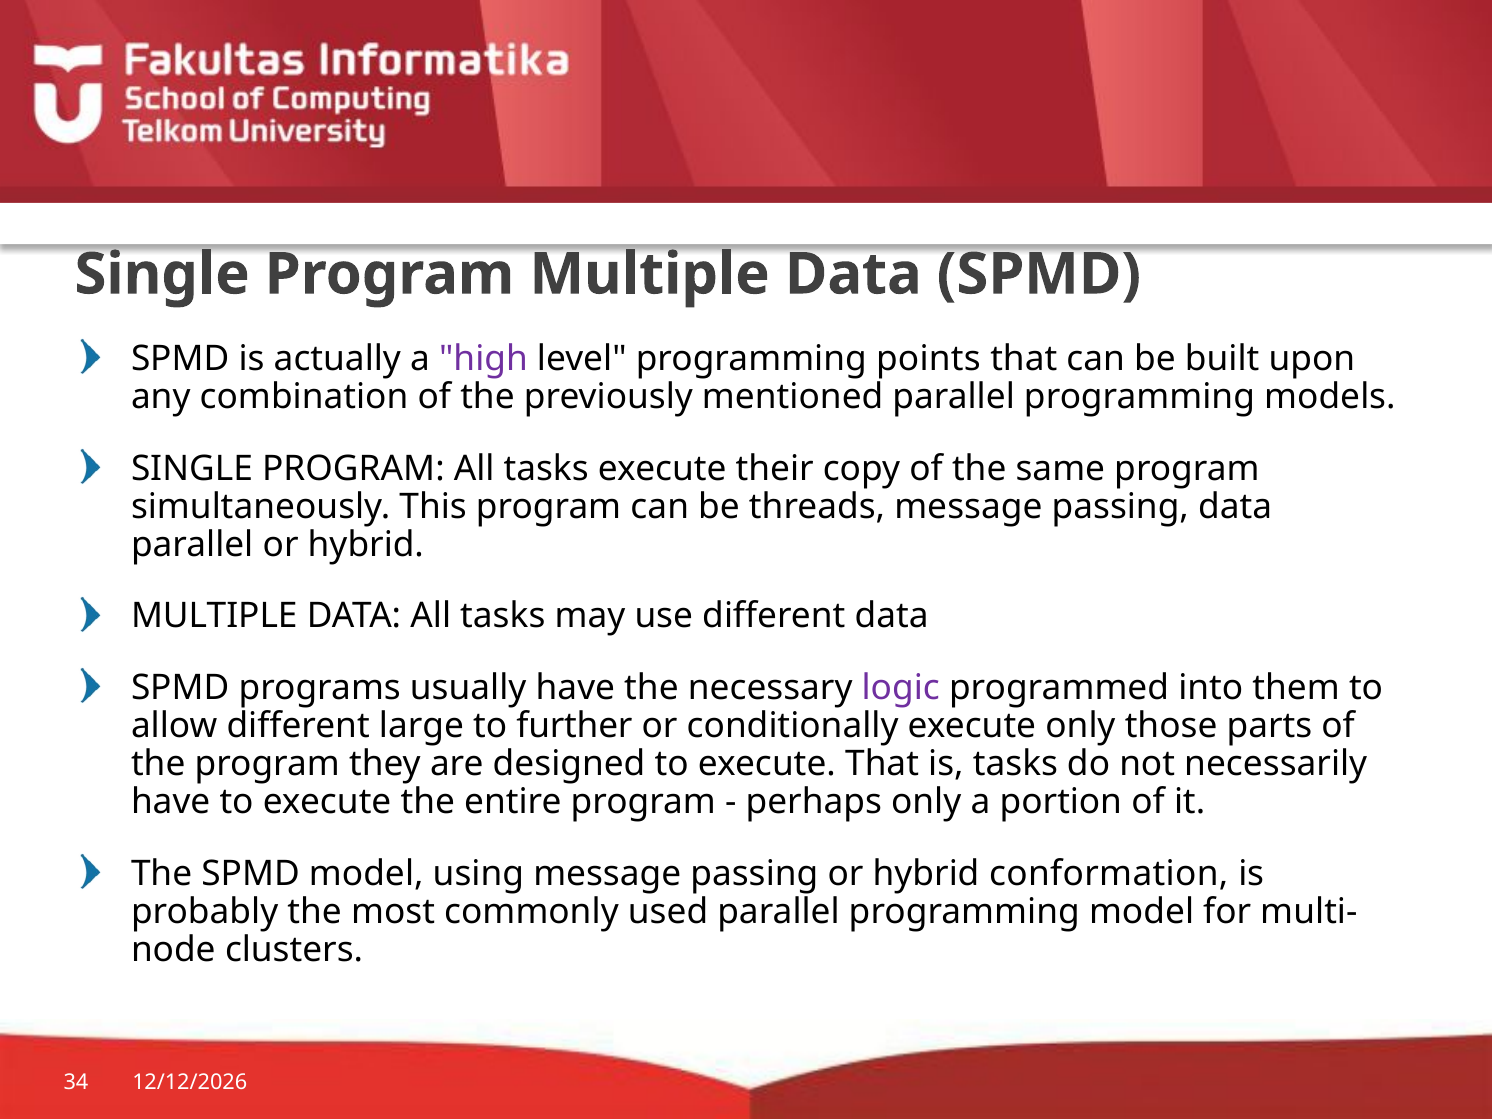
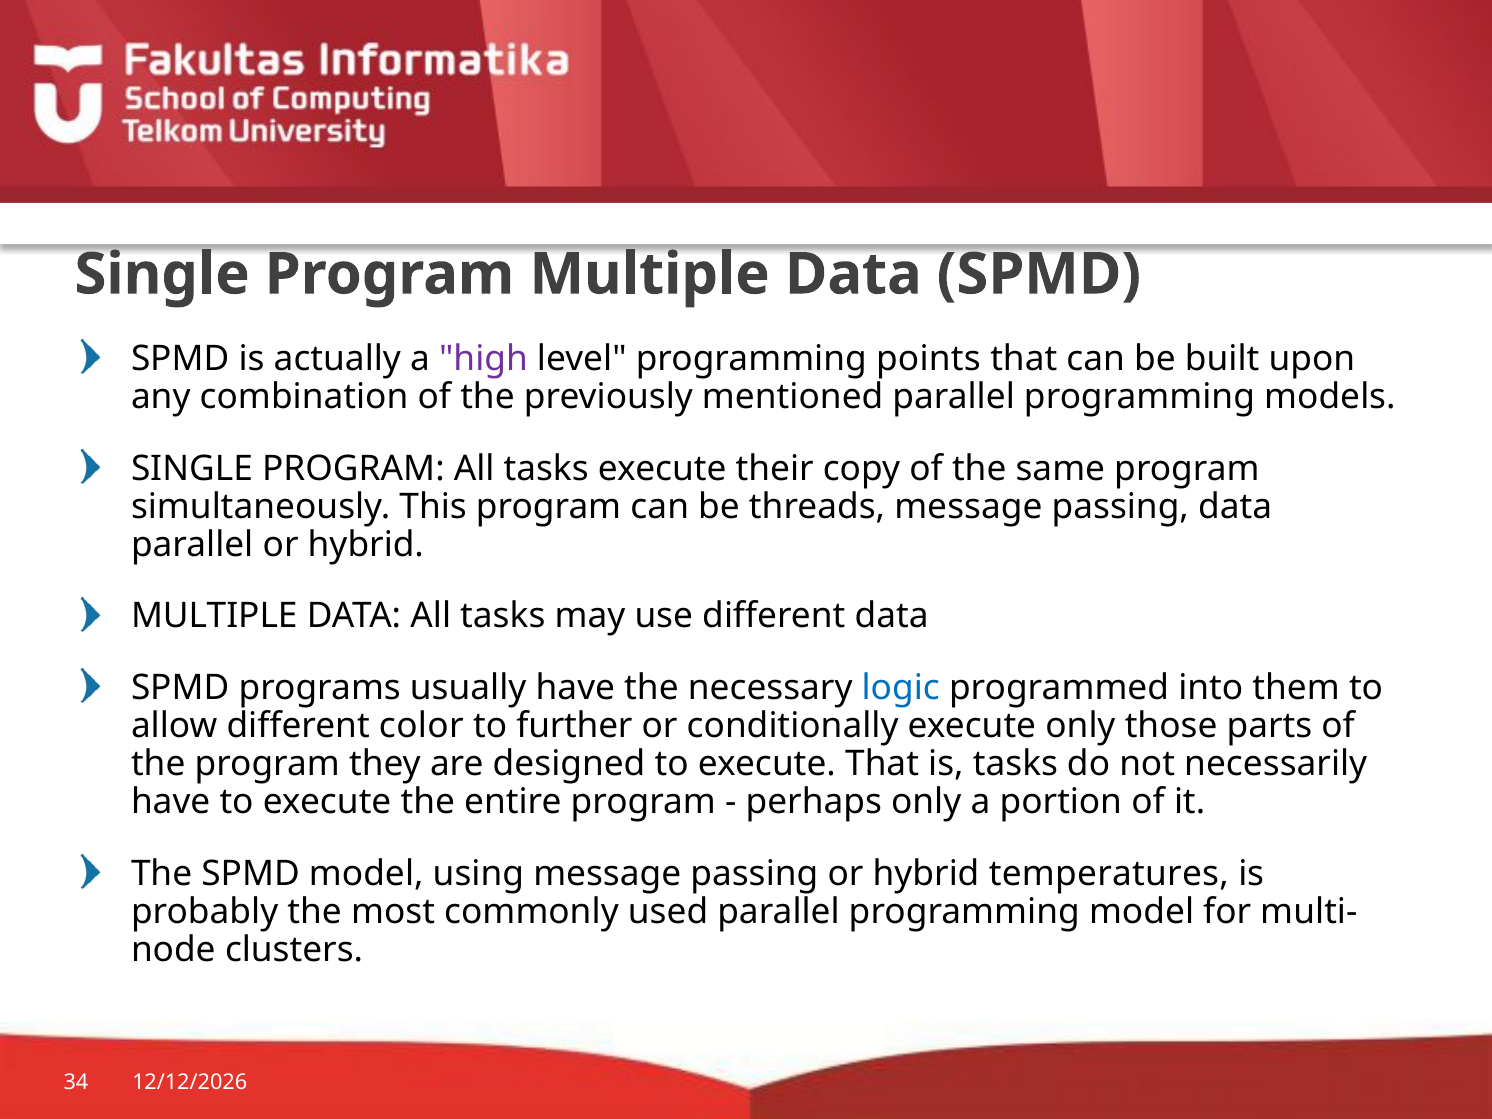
logic colour: purple -> blue (901, 688)
large: large -> color (421, 726)
conformation: conformation -> temperatures (1109, 874)
